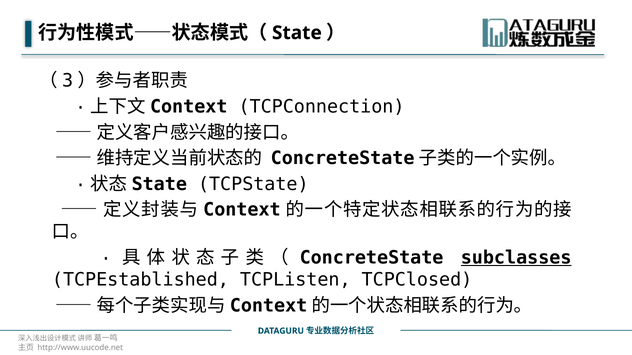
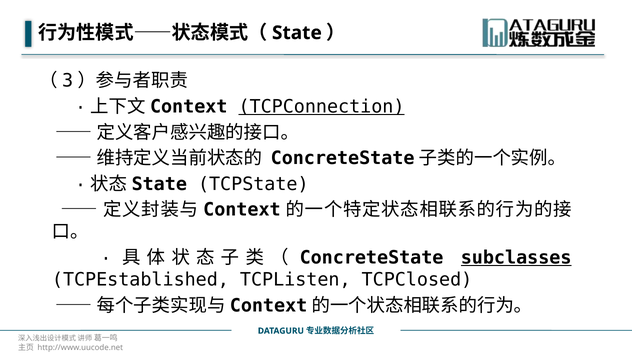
TCPConnection underline: none -> present (321, 107)
